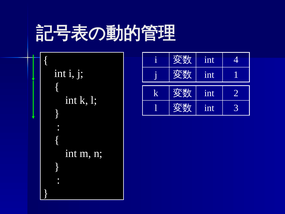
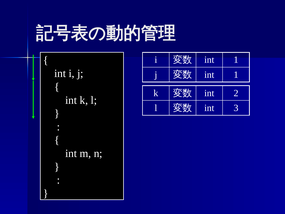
4: 4 -> 1 (236, 60)
